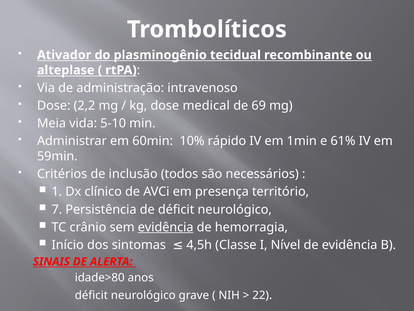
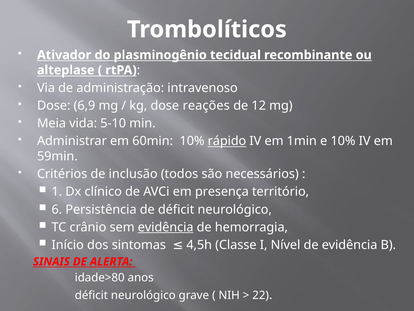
2,2: 2,2 -> 6,9 (84, 105)
medical: medical -> reações (206, 105)
69: 69 -> 12 (259, 105)
rápido underline: none -> present (227, 141)
e 61%: 61% -> 10% (343, 141)
7: 7 -> 6 (57, 209)
